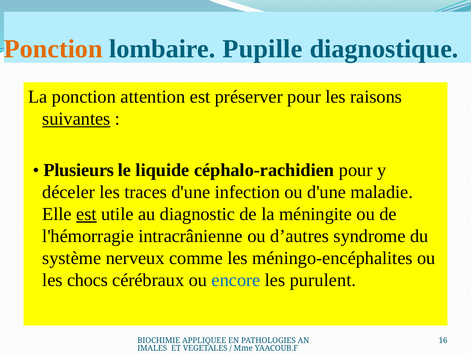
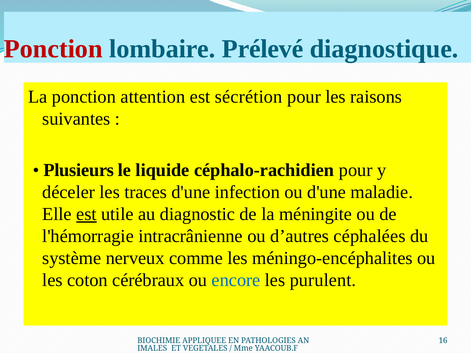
Ponction colour: orange -> red (53, 49)
Pupille: Pupille -> Prélevé (263, 49)
préserver: préserver -> sécrétion (249, 97)
suivantes underline: present -> none (76, 119)
syndrome: syndrome -> céphalées (370, 236)
chocs: chocs -> coton (87, 280)
